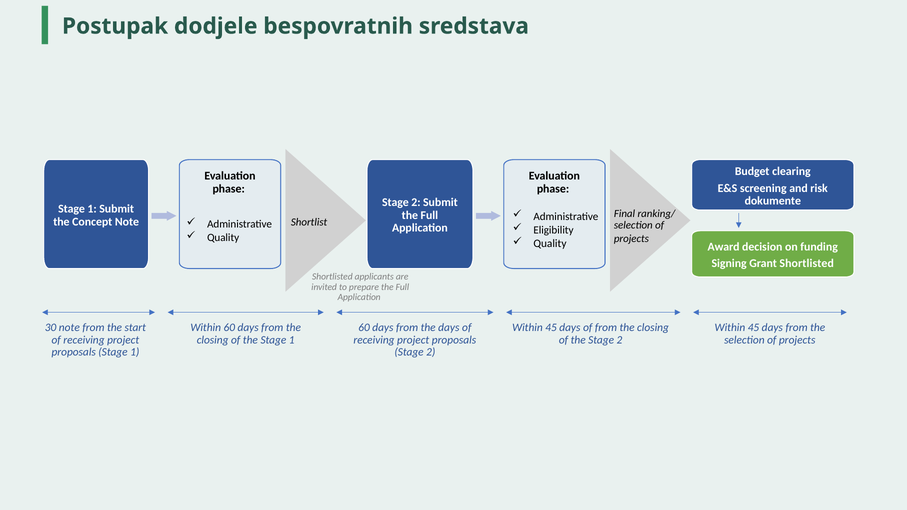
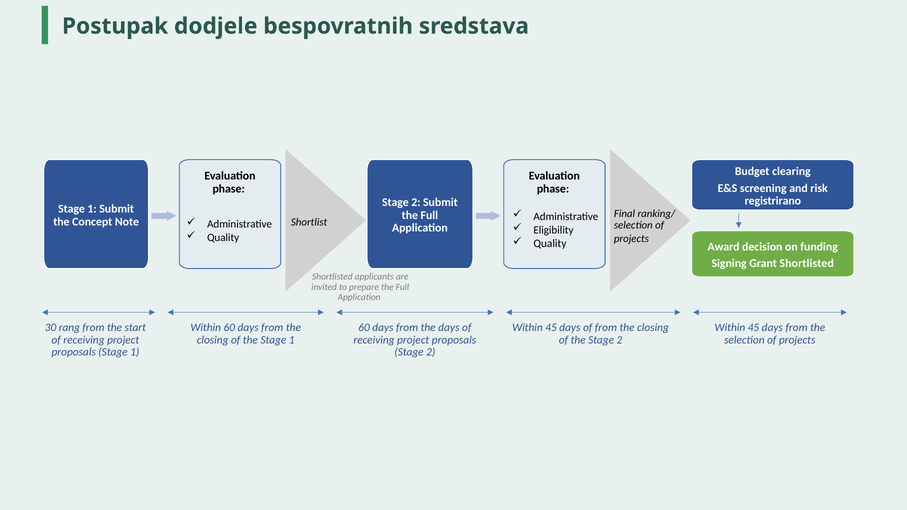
dokumente: dokumente -> registrirano (773, 201)
30 note: note -> rang (69, 328)
